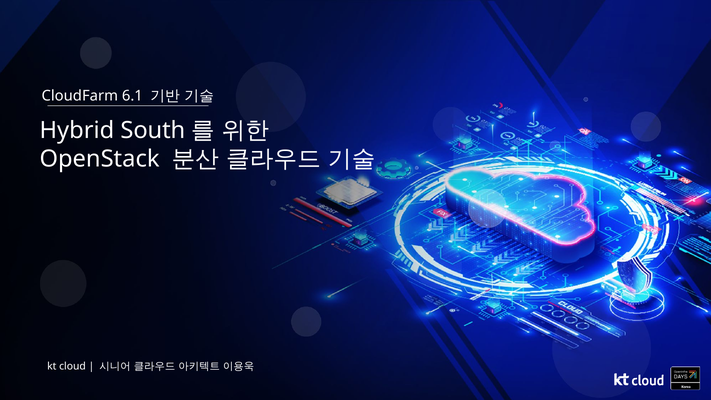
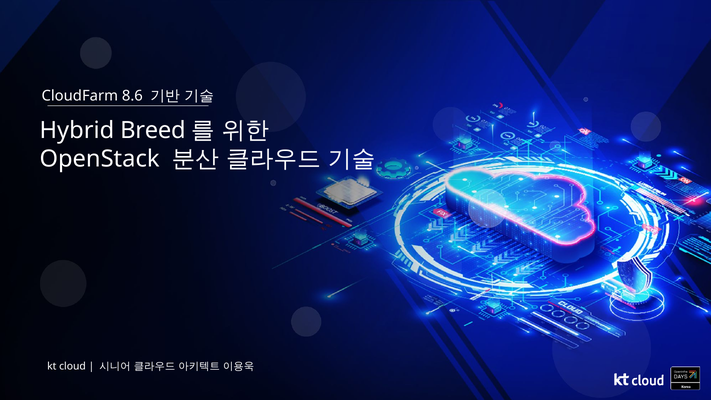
6.1: 6.1 -> 8.6 (132, 96)
South: South -> Breed (153, 131)
